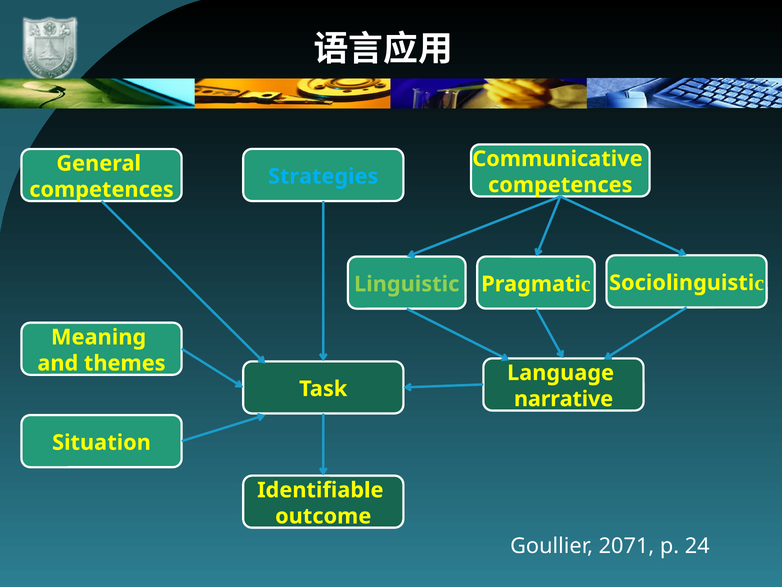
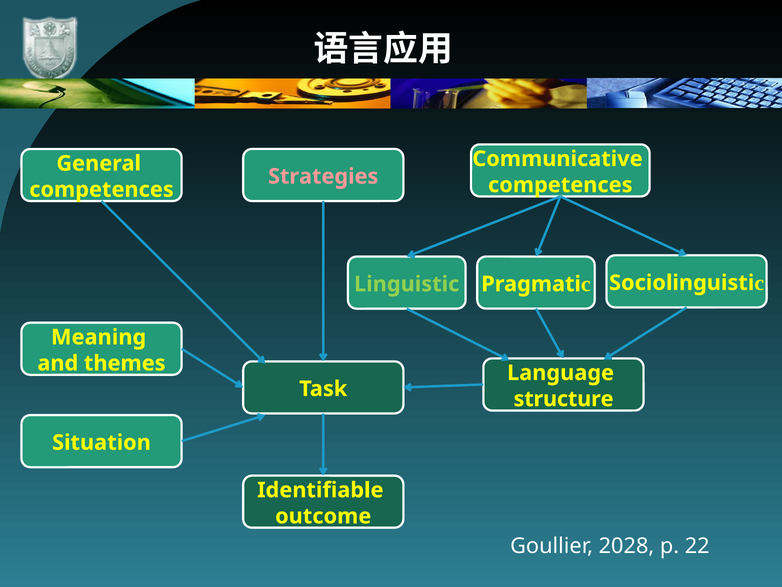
Strategies colour: light blue -> pink (323, 176)
narrative: narrative -> structure (564, 399)
2071: 2071 -> 2028 (626, 546)
24: 24 -> 22 (697, 546)
